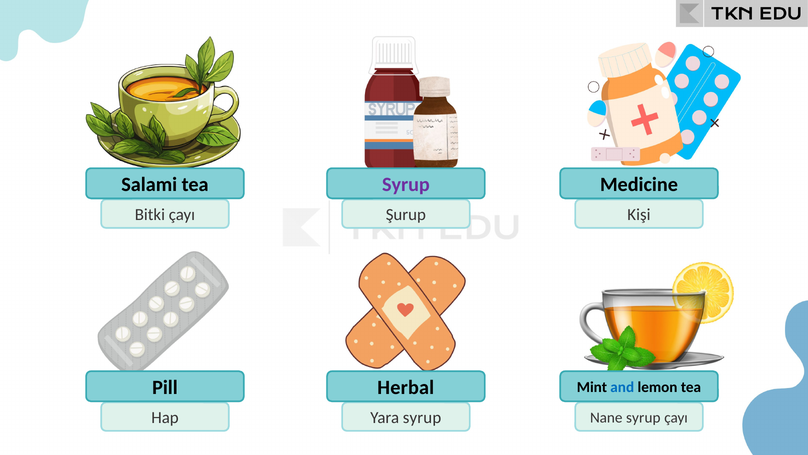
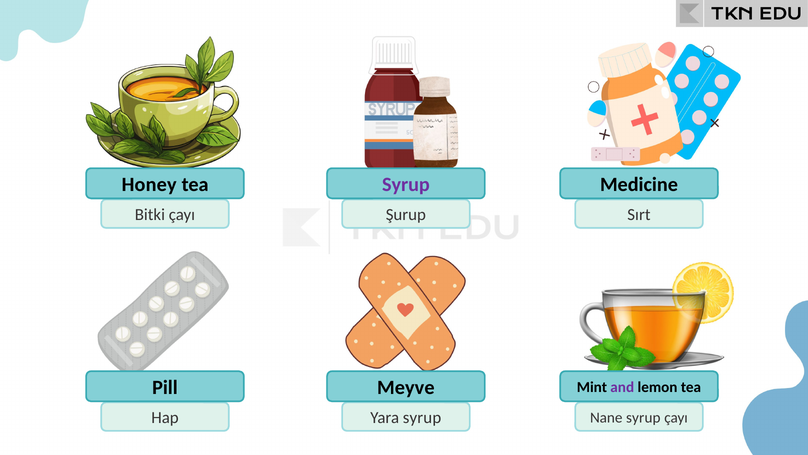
Salami: Salami -> Honey (149, 185)
Kişi: Kişi -> Sırt (639, 215)
Herbal: Herbal -> Meyve (406, 387)
and colour: blue -> purple (622, 387)
